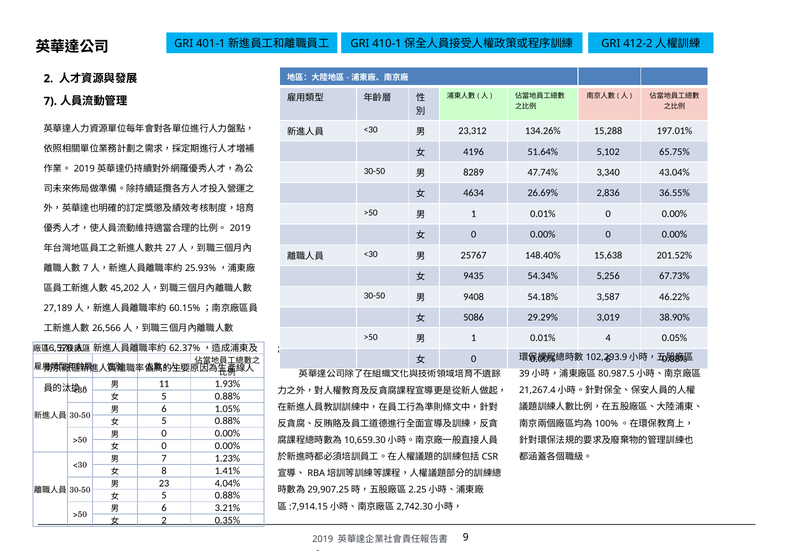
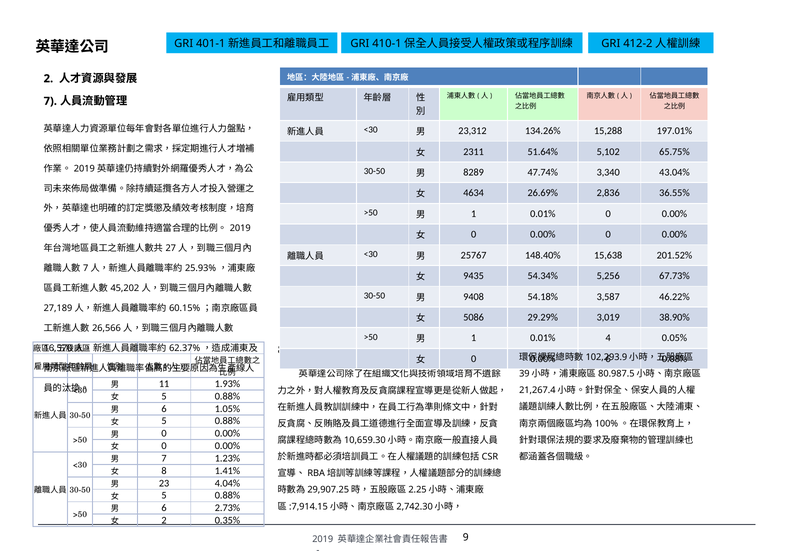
4196: 4196 -> 2311 (474, 152)
3.21%: 3.21% -> 2.73% (227, 507)
